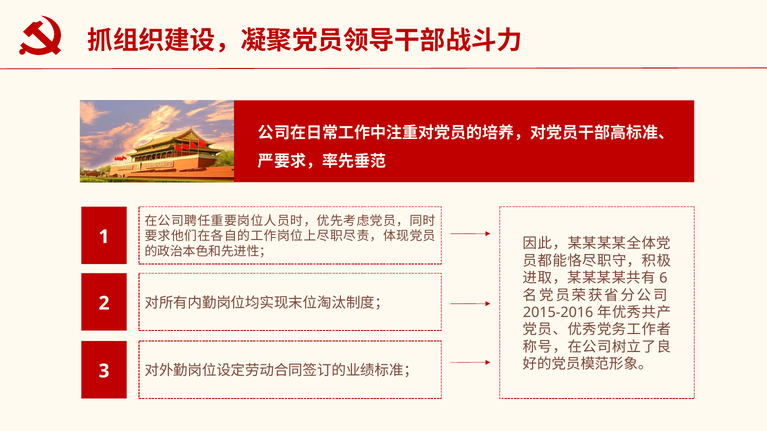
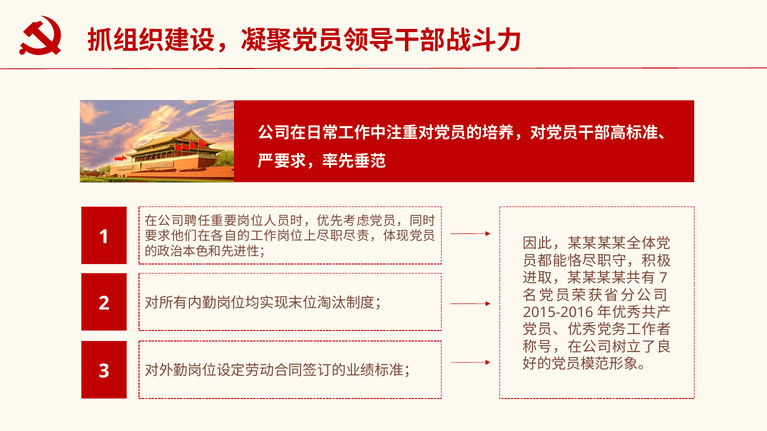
6: 6 -> 7 (663, 278)
